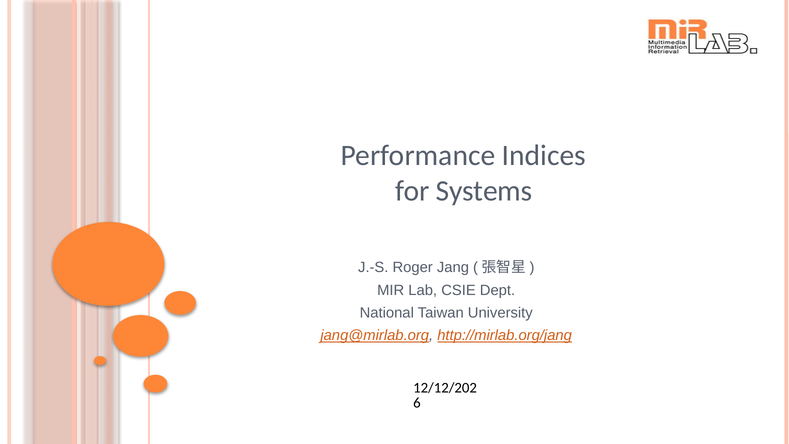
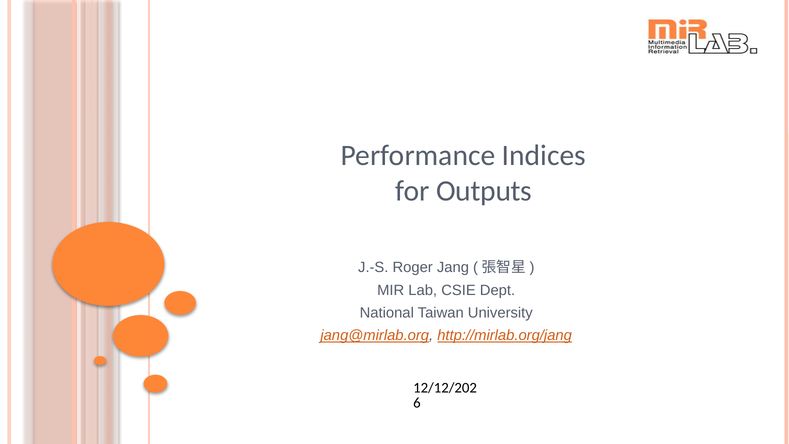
Systems: Systems -> Outputs (484, 191)
